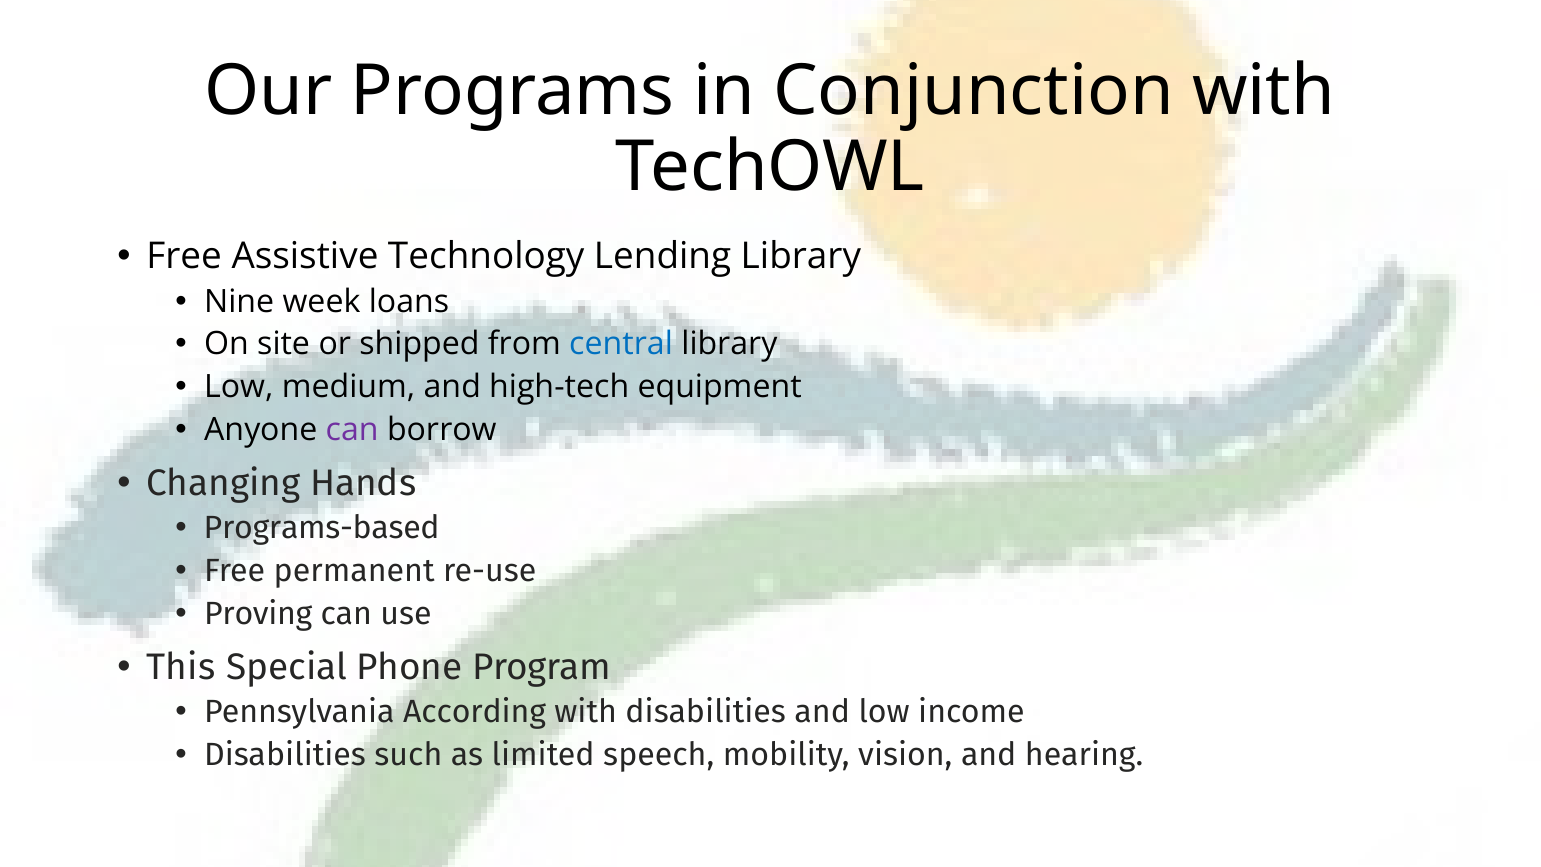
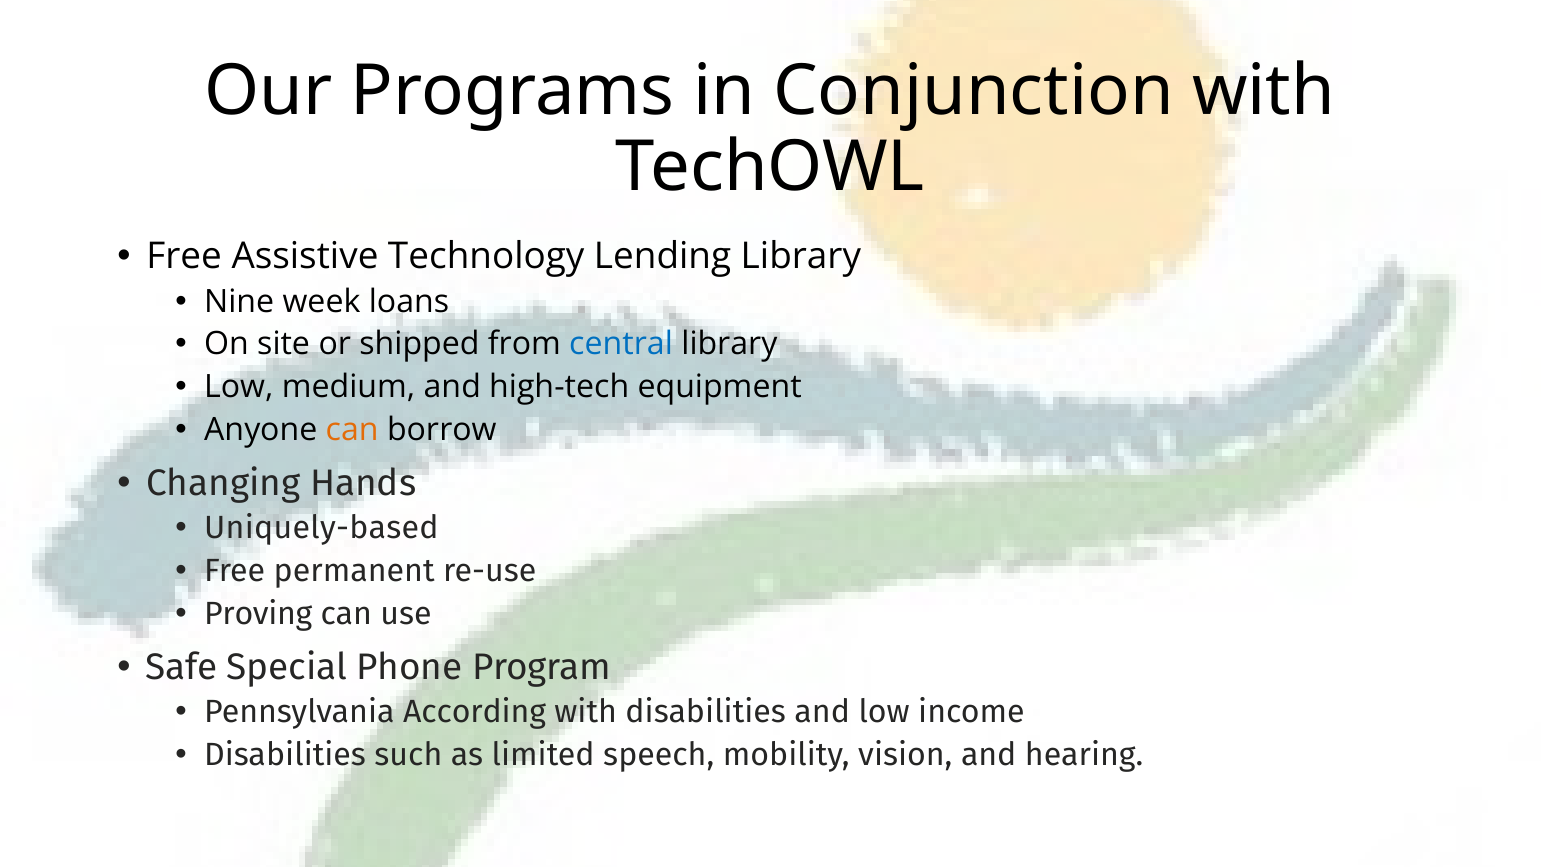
can colour: purple -> orange (352, 430)
Programs-based: Programs-based -> Uniquely-based (321, 528)
This: This -> Safe (182, 667)
